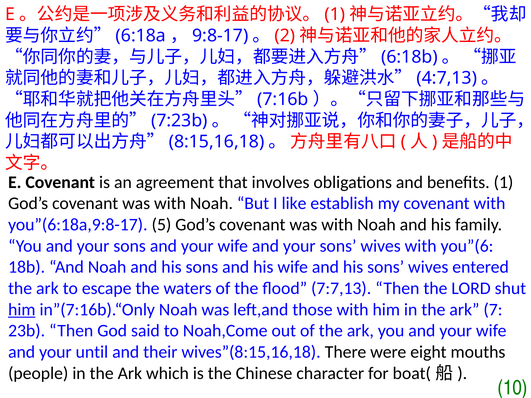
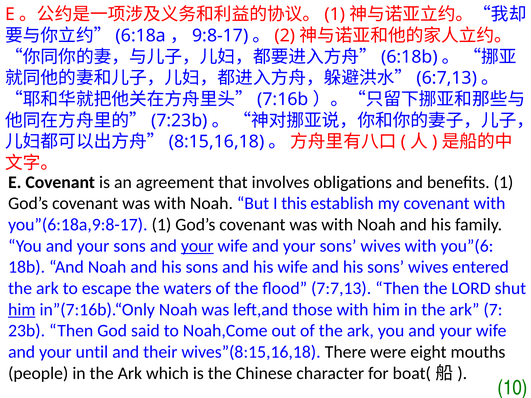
4:7,13: 4:7,13 -> 6:7,13 (447, 78)
like: like -> this (294, 204)
you”(6:18a,9:8-17 5: 5 -> 1 (161, 225)
your underline: none -> present (197, 246)
